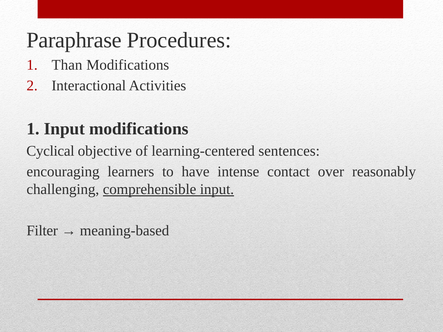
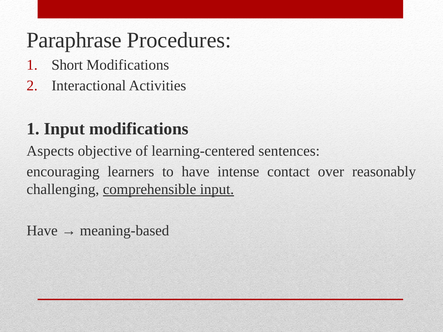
Than: Than -> Short (67, 65)
Cyclical: Cyclical -> Aspects (50, 151)
Filter: Filter -> Have (42, 231)
